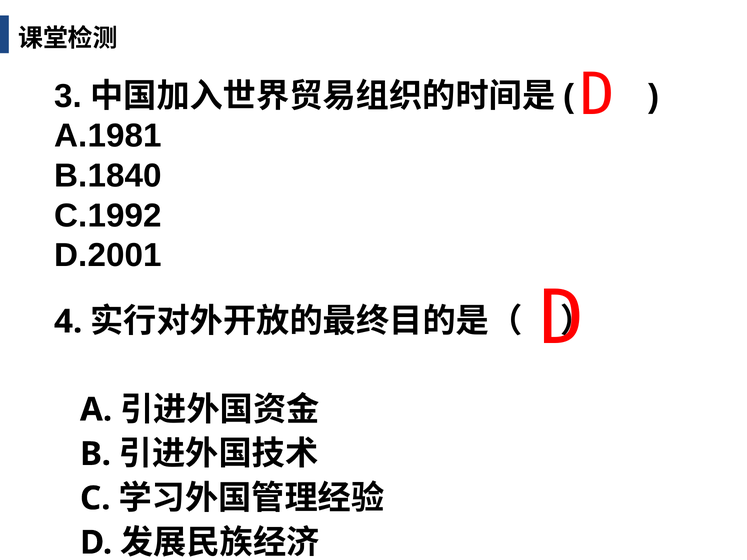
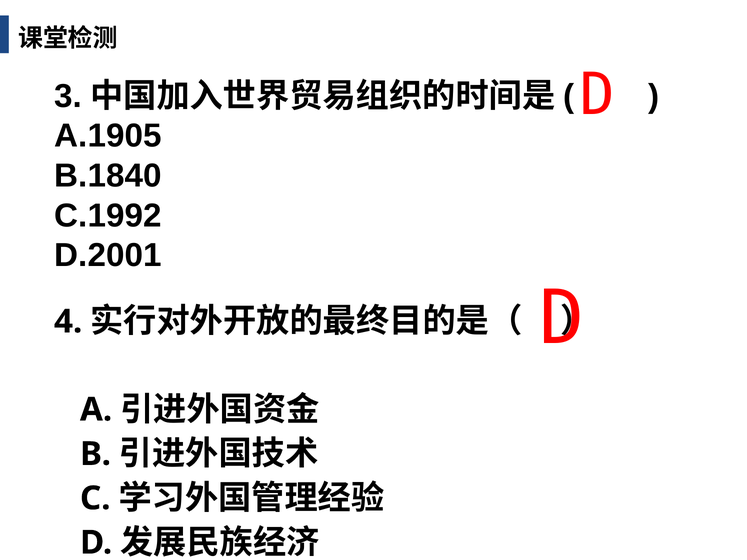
A.1981: A.1981 -> A.1905 (108, 136)
